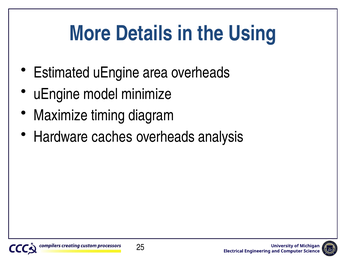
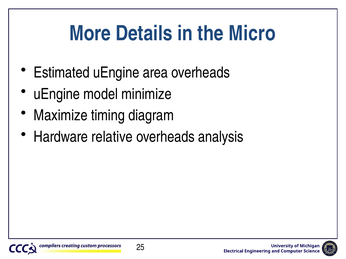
Using: Using -> Micro (252, 33)
caches: caches -> relative (112, 137)
